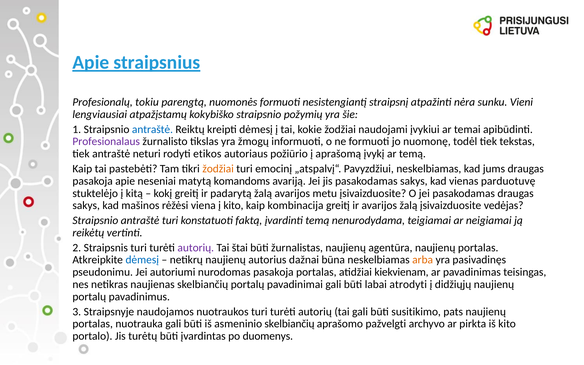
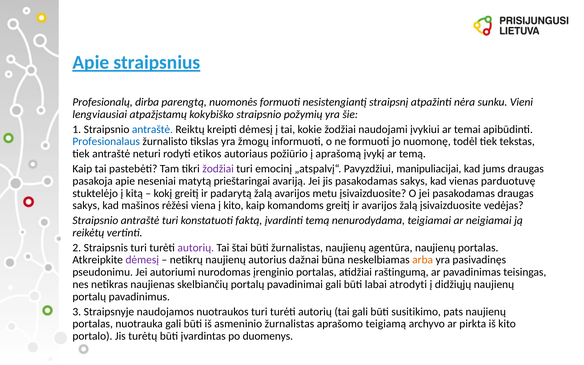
tokiu: tokiu -> dirba (147, 102)
Profesionalaus colour: purple -> blue (106, 142)
žodžiai colour: orange -> purple (218, 169)
Pavyzdžiui neskelbiamas: neskelbiamas -> manipuliacijai (429, 169)
komandoms: komandoms -> prieštaringai (242, 181)
kombinacija: kombinacija -> komandoms (296, 206)
dėmesį colour: blue -> purple (142, 260)
nurodomas pasakoja: pasakoja -> įrenginio (273, 272)
kiekvienam: kiekvienam -> raštingumą (401, 272)
asmeninio skelbiančių: skelbiančių -> žurnalistas (289, 324)
pažvelgti: pažvelgti -> teigiamą (386, 324)
